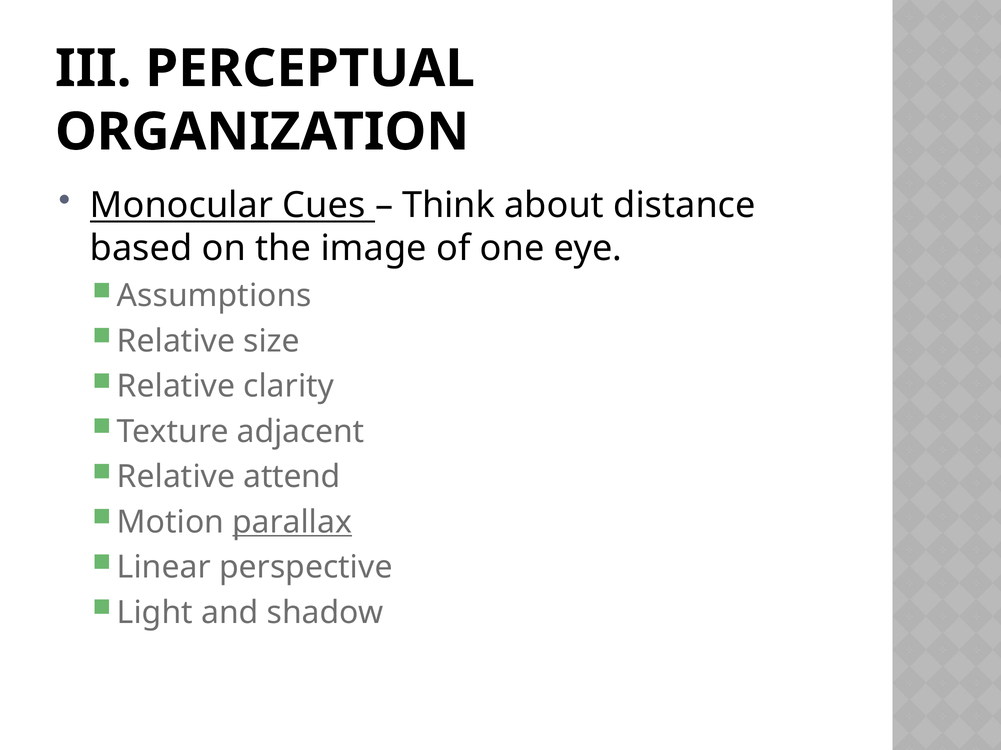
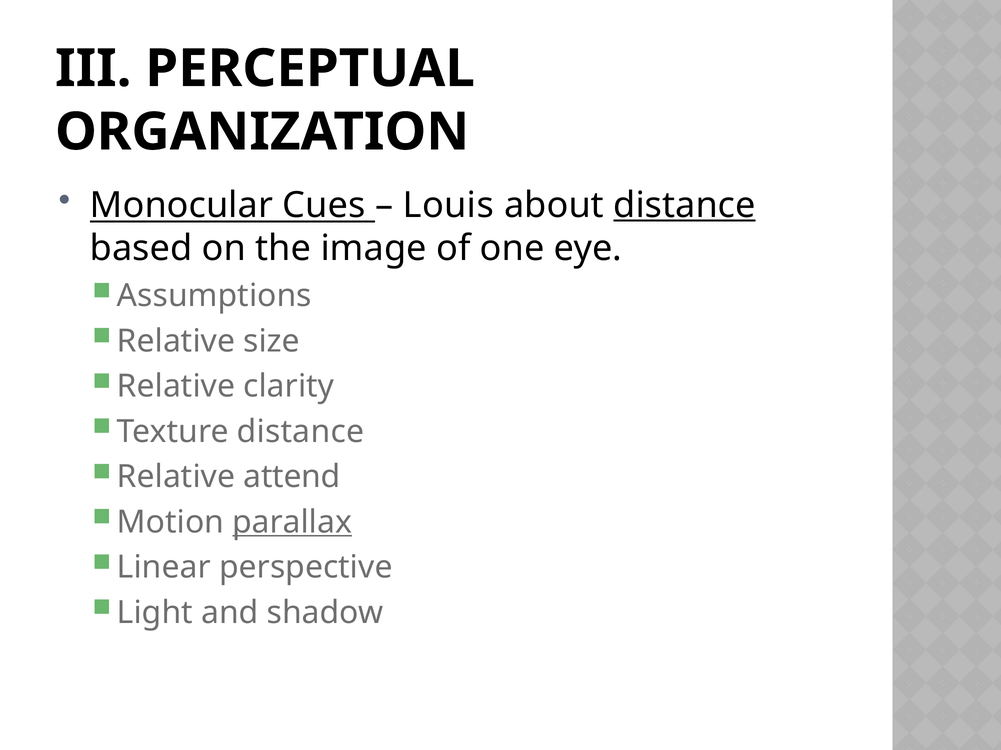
Think: Think -> Louis (448, 205)
distance underline: none -> present (684, 205)
Texture adjacent: adjacent -> distance (301, 432)
